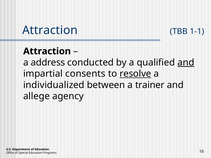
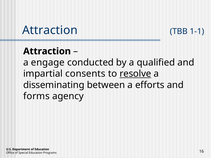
address: address -> engage (48, 63)
and underline: present -> none (186, 63)
individualized: individualized -> disseminating (54, 85)
trainer: trainer -> efforts (150, 85)
allege: allege -> forms (36, 96)
